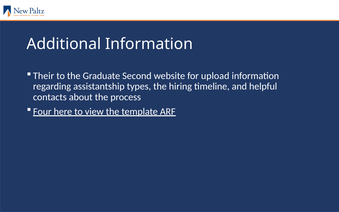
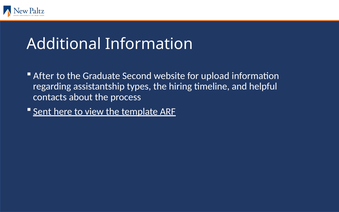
Their: Their -> After (44, 76)
Four: Four -> Sent (42, 111)
